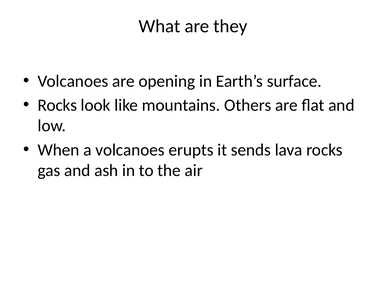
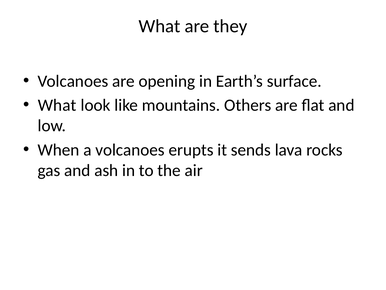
Rocks: Rocks -> What (57, 105)
